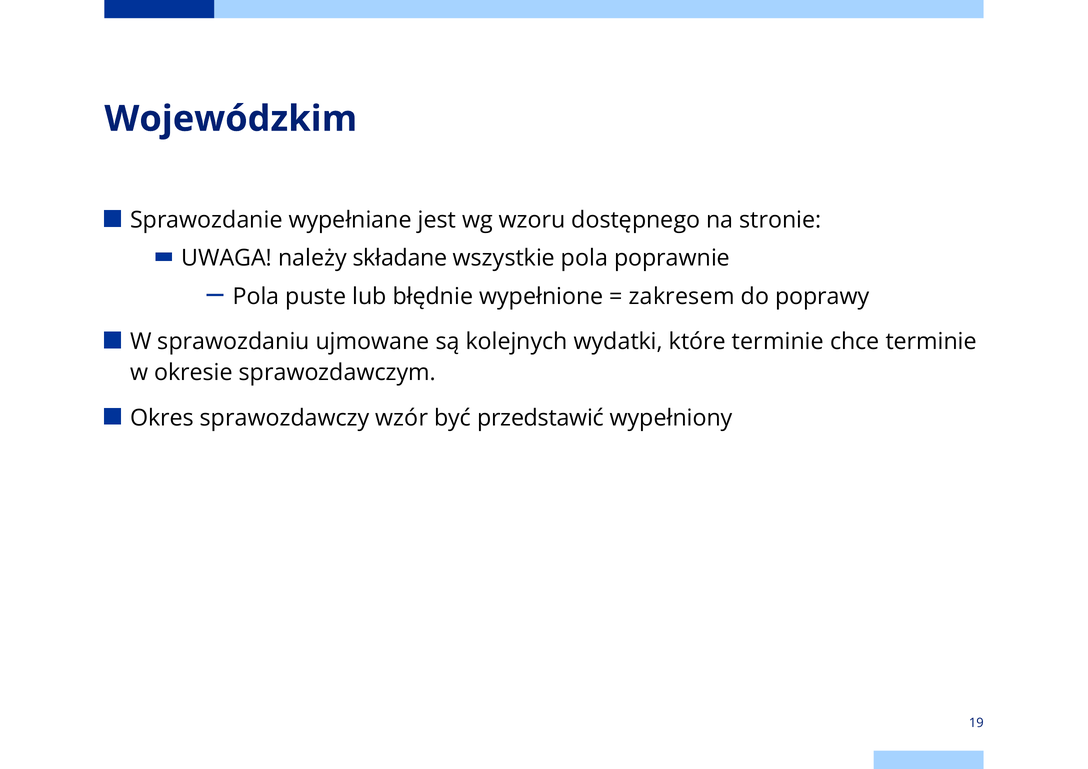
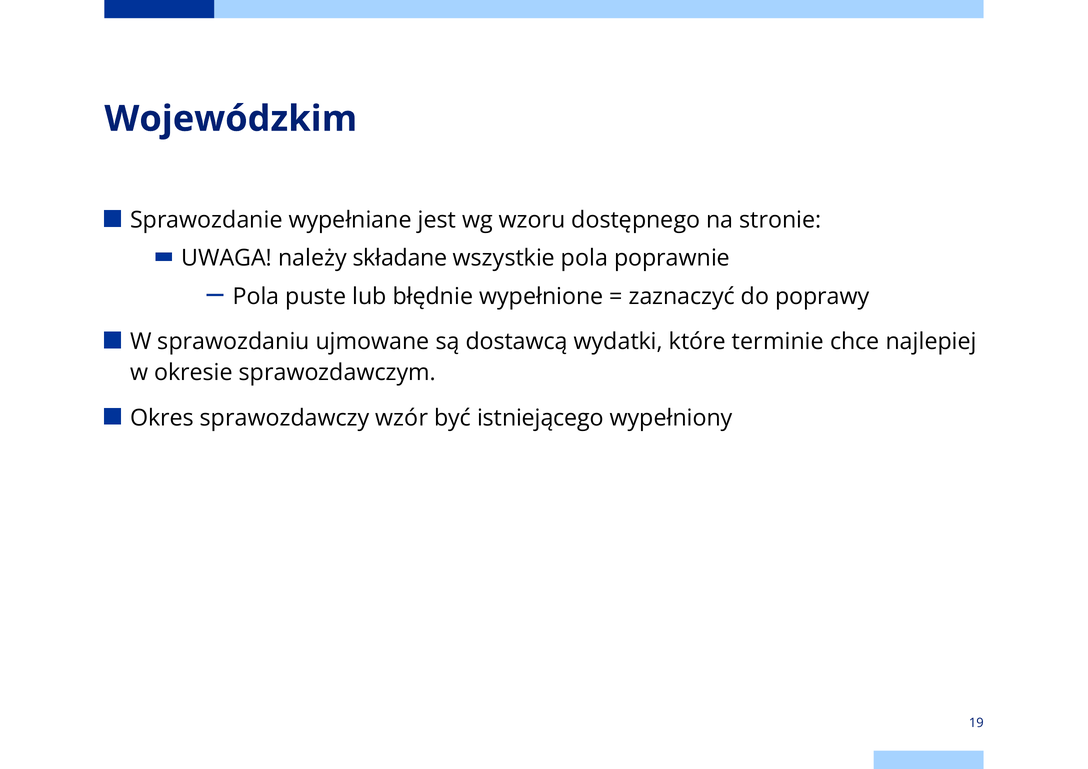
zakresem: zakresem -> zaznaczyć (682, 296)
kolejnych: kolejnych -> dostawcą (517, 342)
chce terminie: terminie -> najlepiej (931, 342)
przedstawić: przedstawić -> istniejącego (540, 418)
